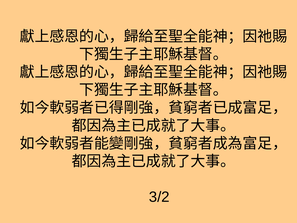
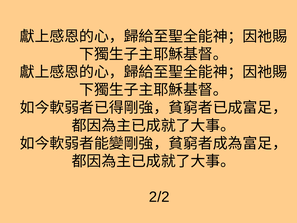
3/2: 3/2 -> 2/2 (159, 197)
